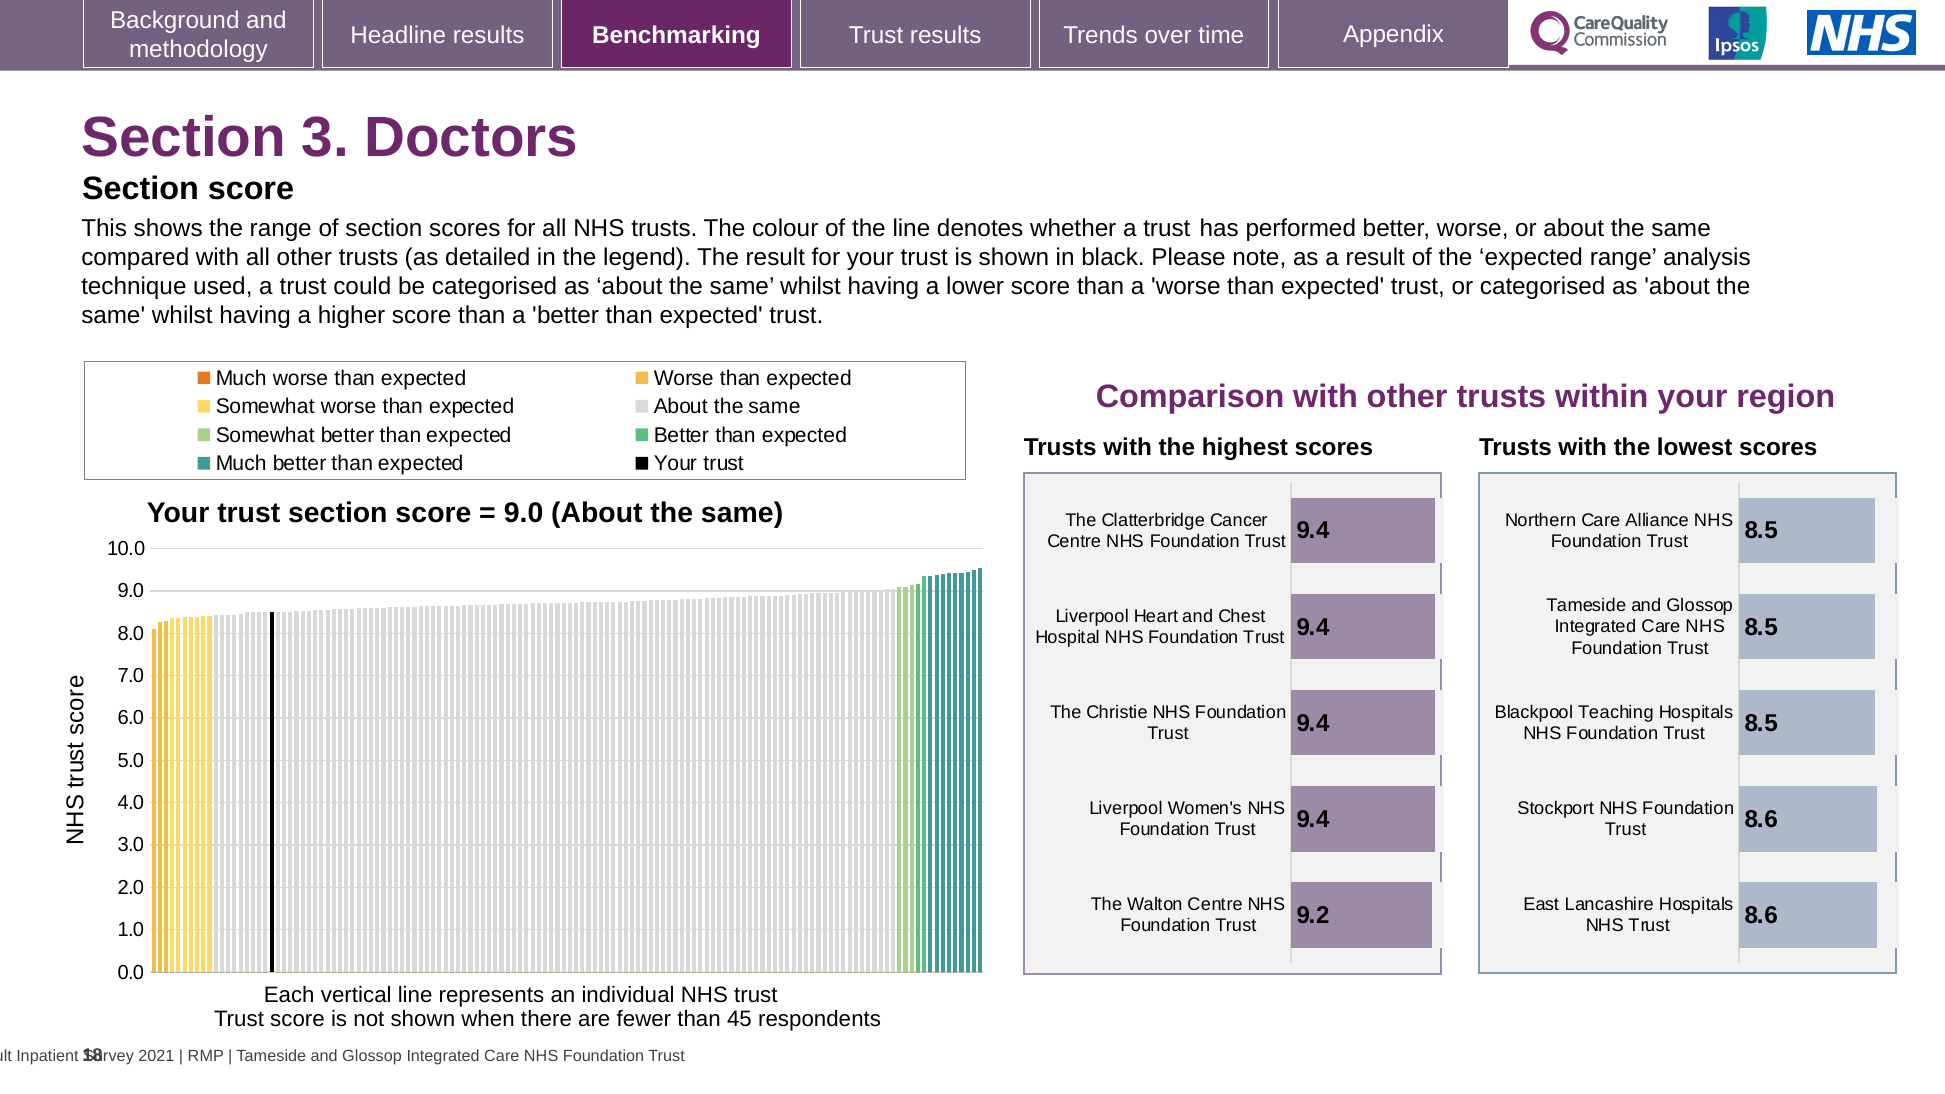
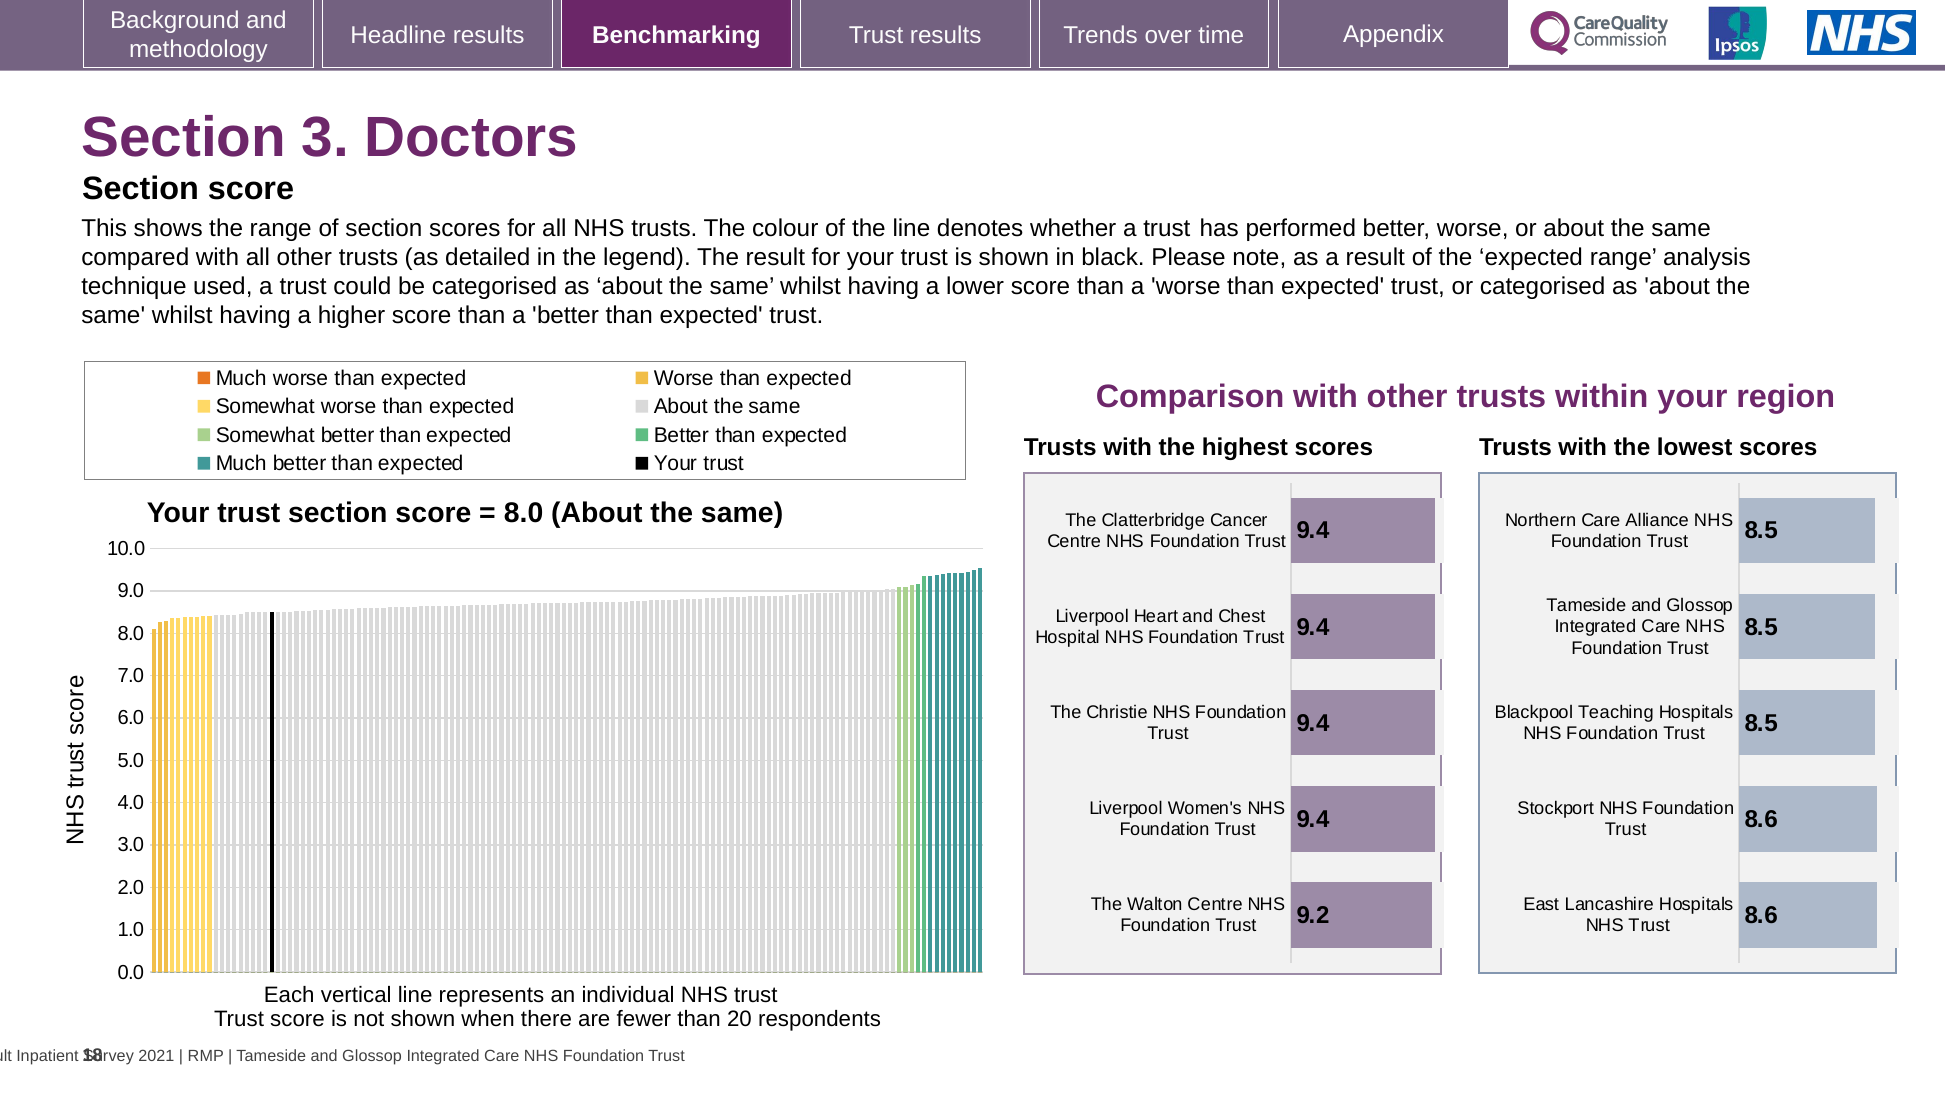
9.0: 9.0 -> 8.0 (524, 513)
45: 45 -> 20 (739, 1020)
